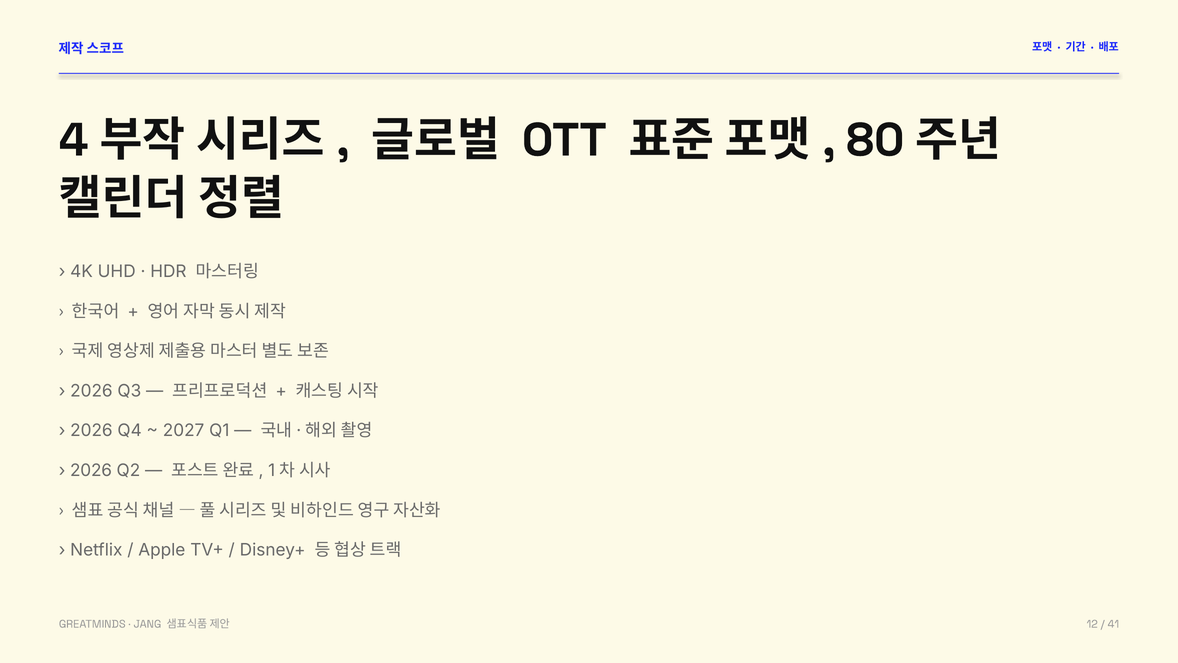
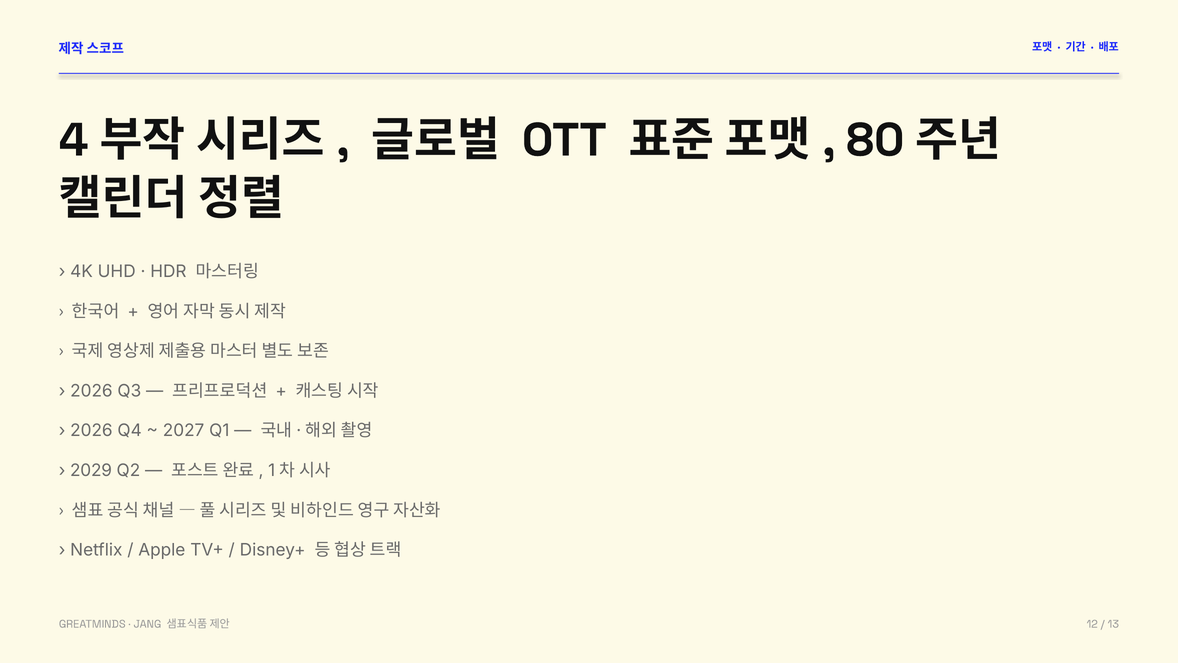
2026: 2026 -> 2029 (91, 470)
41: 41 -> 13 (1113, 624)
